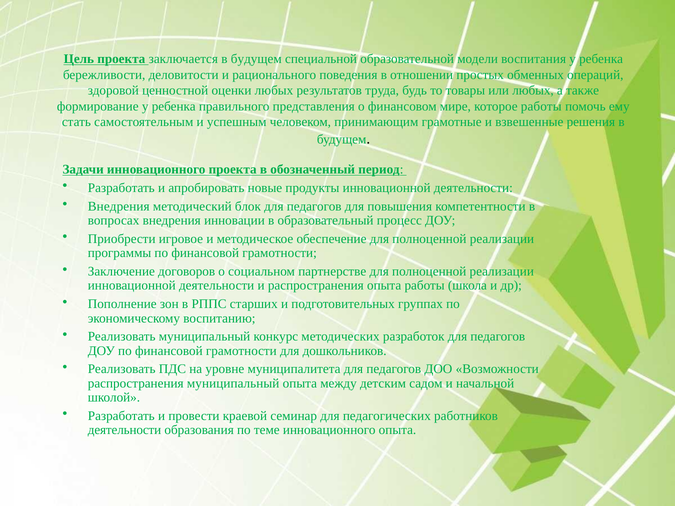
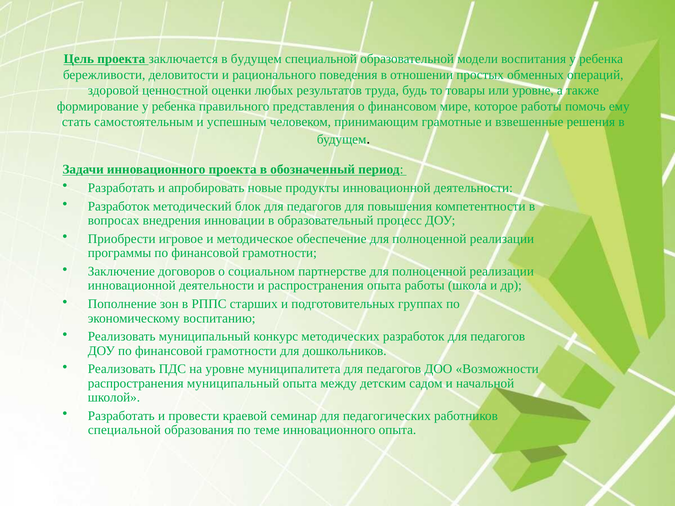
или любых: любых -> уровне (533, 91)
Внедрения: Внедрения -> Разработок (119, 206)
деятельности: деятельности -> специальной (124, 430)
